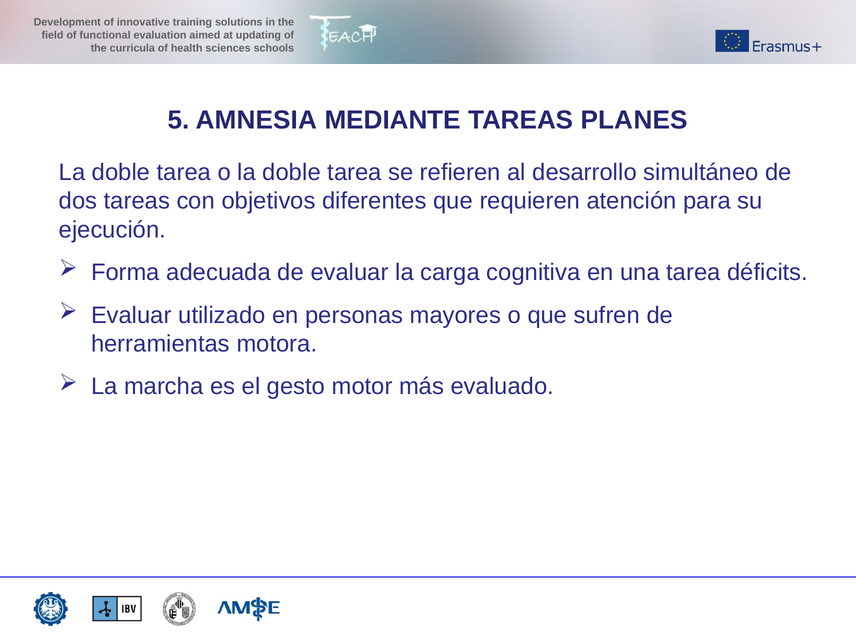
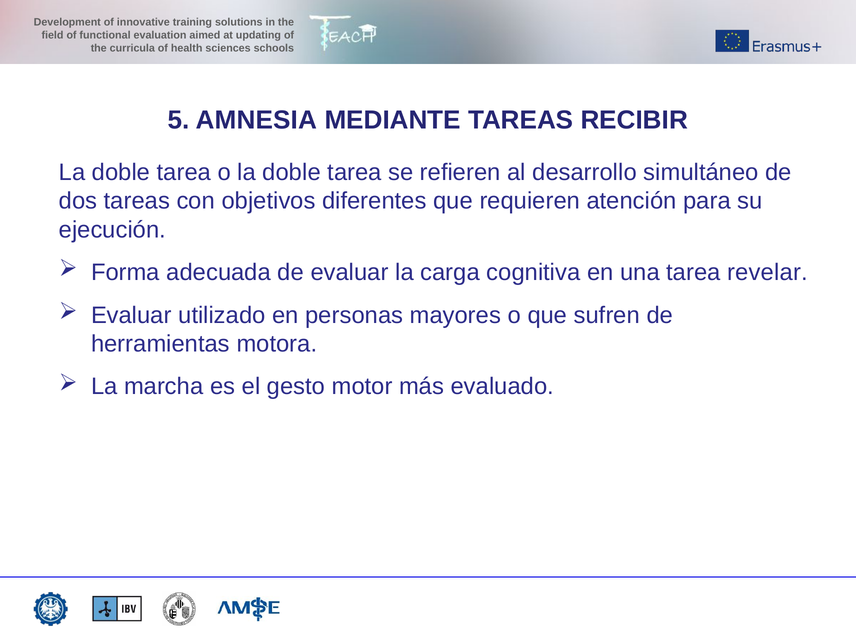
PLANES: PLANES -> RECIBIR (634, 120)
déficits: déficits -> revelar (767, 272)
